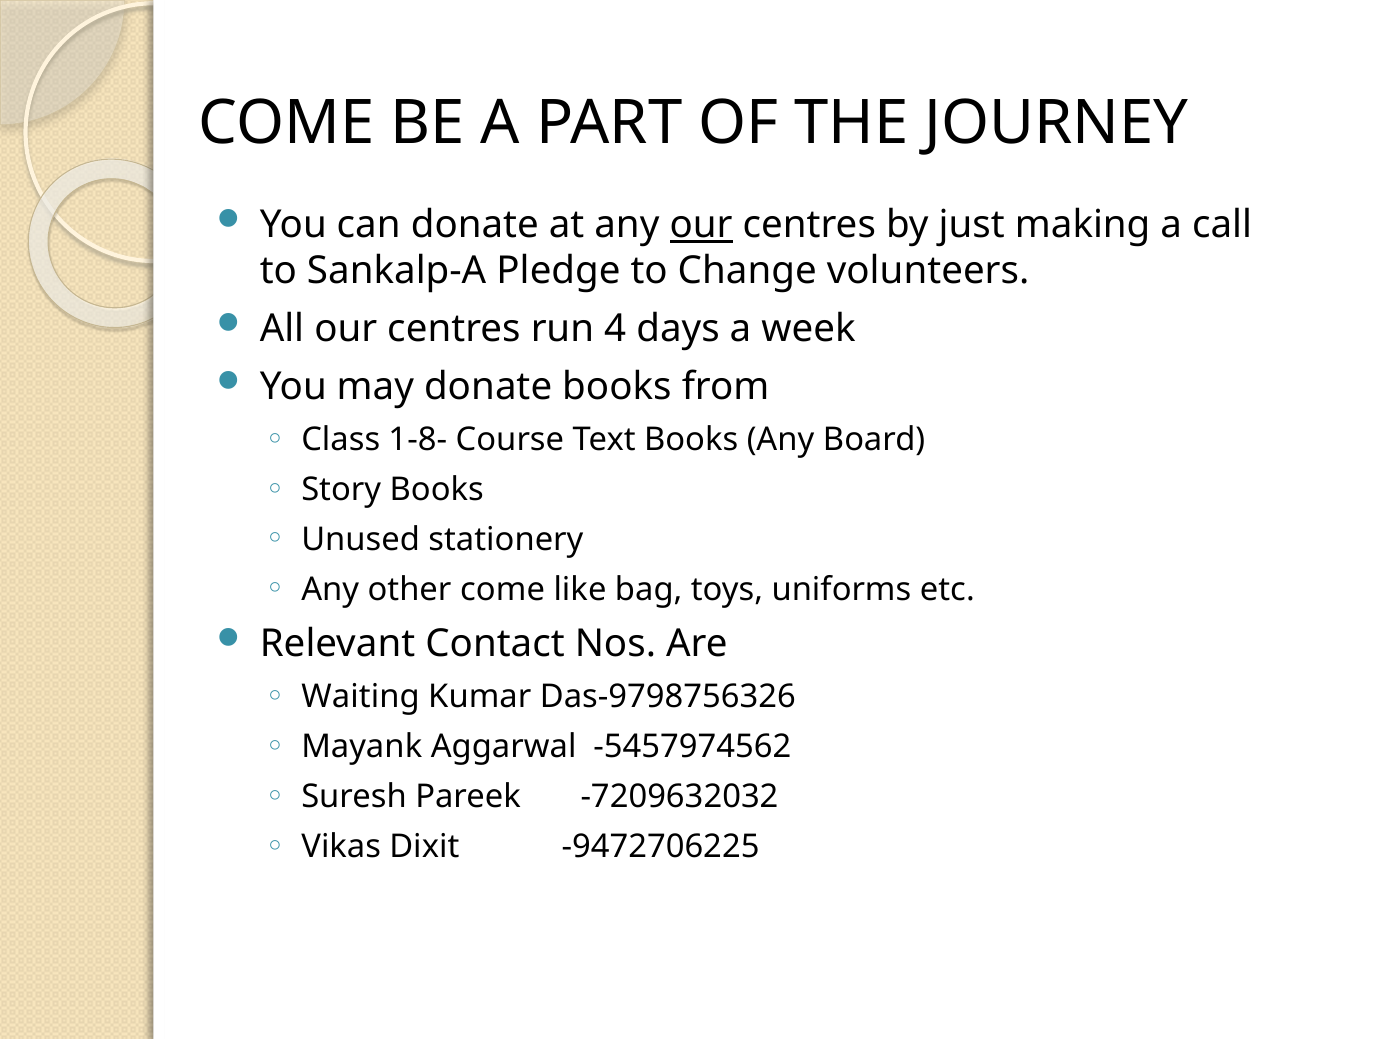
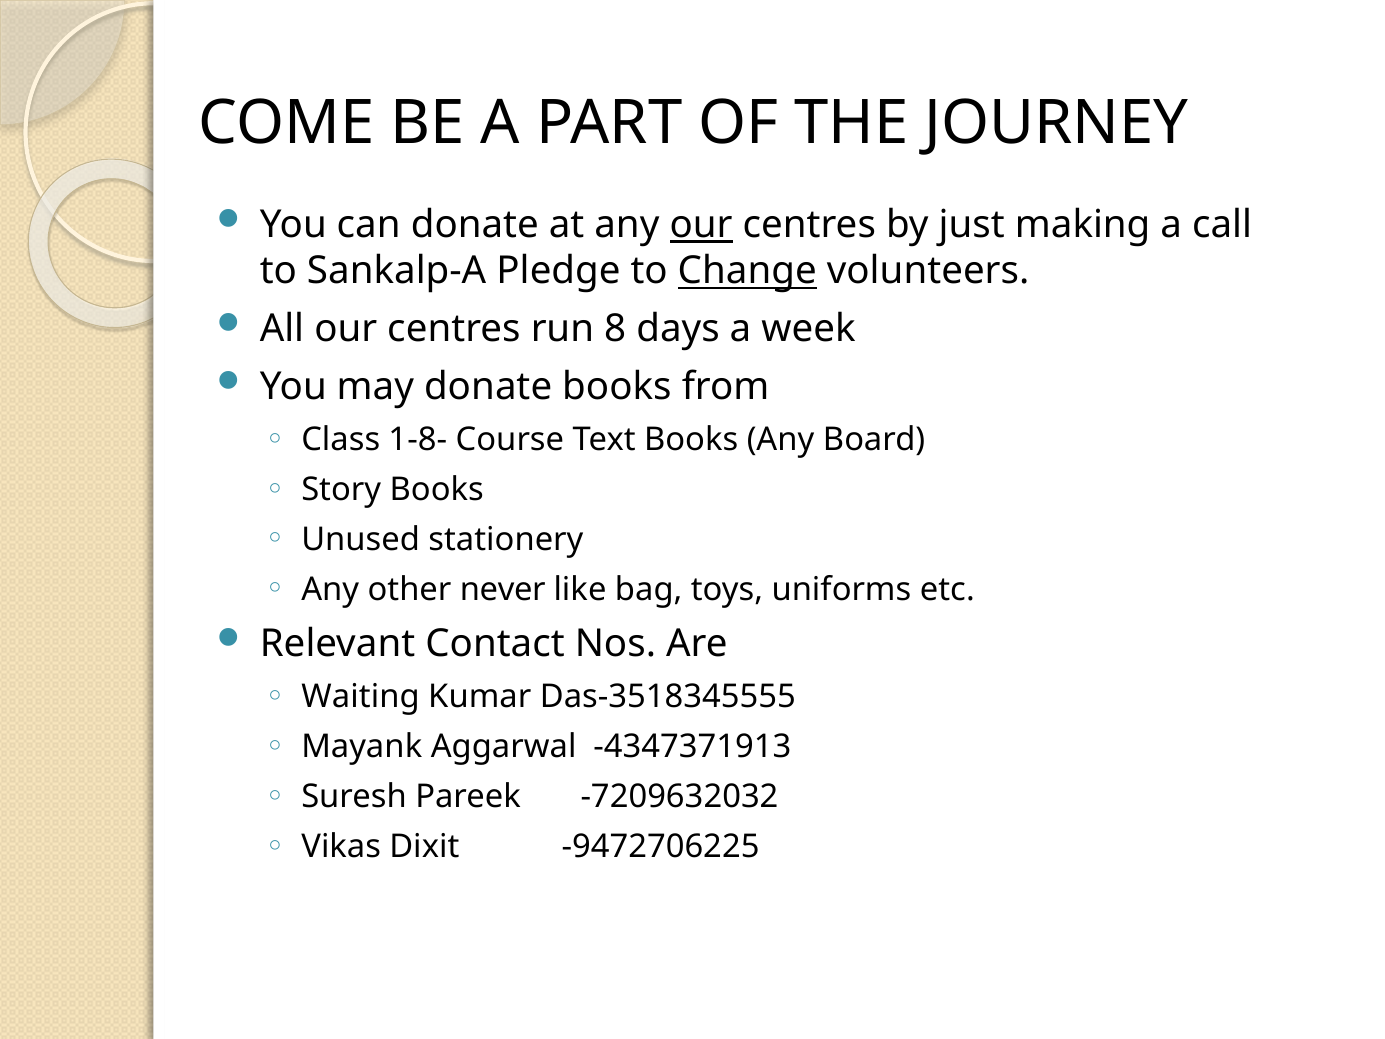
Change underline: none -> present (747, 271)
4: 4 -> 8 (615, 329)
other come: come -> never (503, 589)
Das-9798756326: Das-9798756326 -> Das-3518345555 (668, 697)
-5457974562: -5457974562 -> -4347371913 (692, 747)
